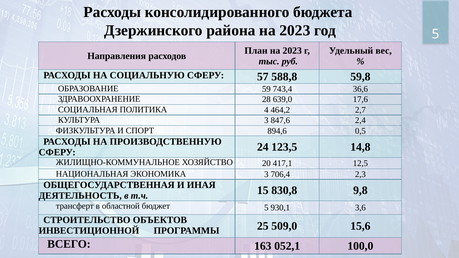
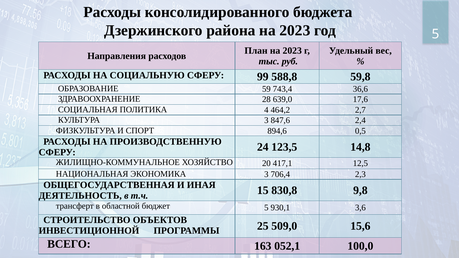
57: 57 -> 99 (263, 77)
